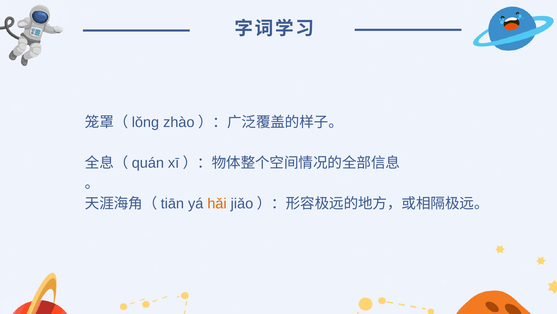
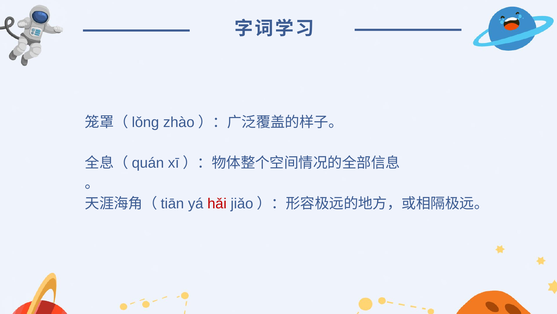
hǎi colour: orange -> red (217, 203)
